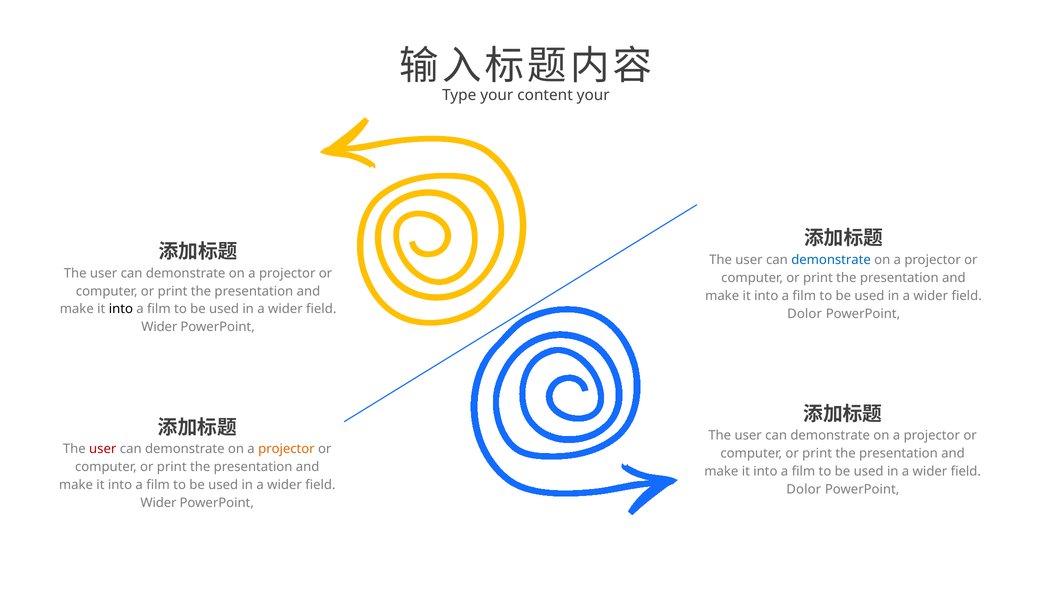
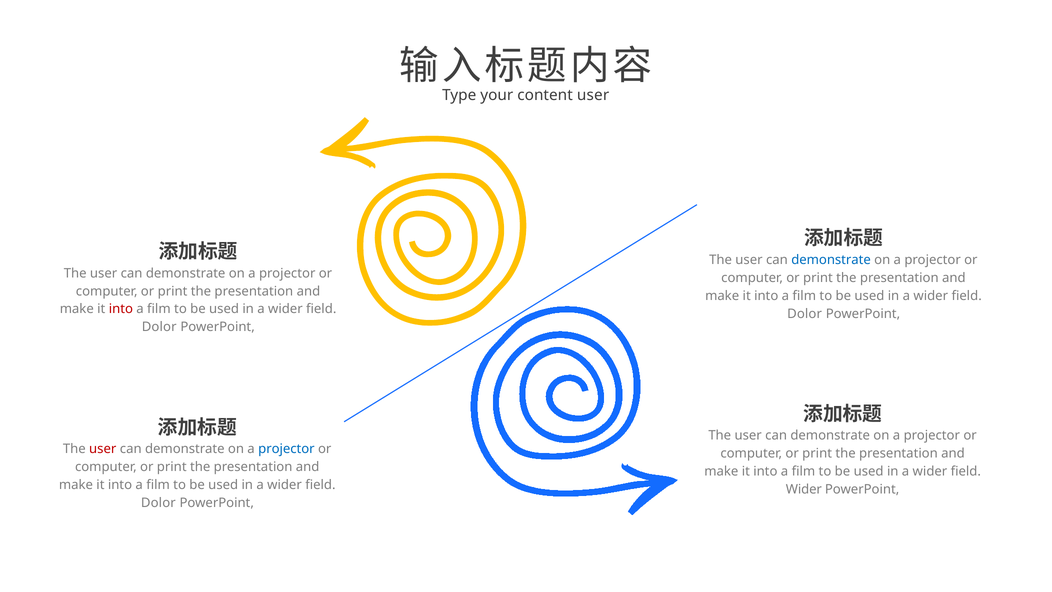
content your: your -> user (593, 95)
into colour: black -> red (121, 309)
Wider: Wider -> Dolor (159, 327)
projector colour: orange -> blue (286, 449)
Dolor: Dolor -> Wider (804, 489)
Wider: Wider -> Dolor (158, 503)
